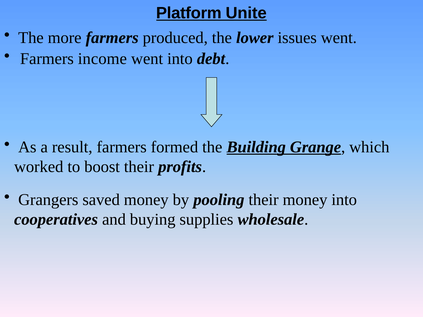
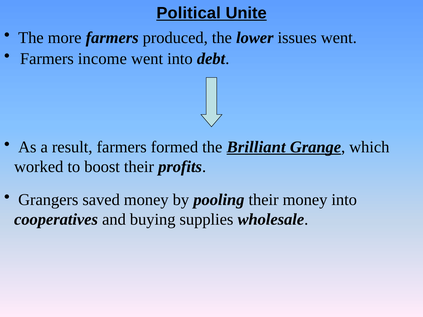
Platform: Platform -> Political (189, 13)
Building: Building -> Brilliant (256, 147)
